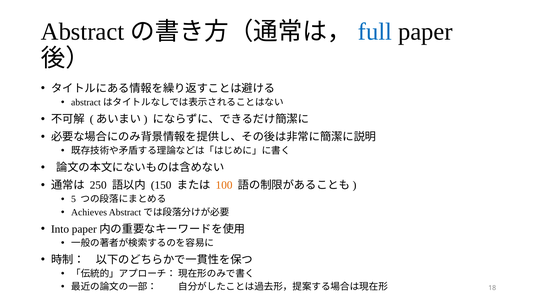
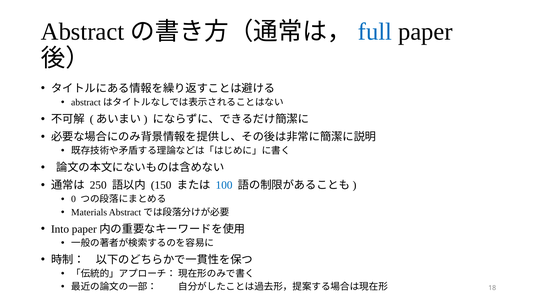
100 colour: orange -> blue (224, 185)
5: 5 -> 0 (74, 199)
Achieves: Achieves -> Materials (89, 212)
